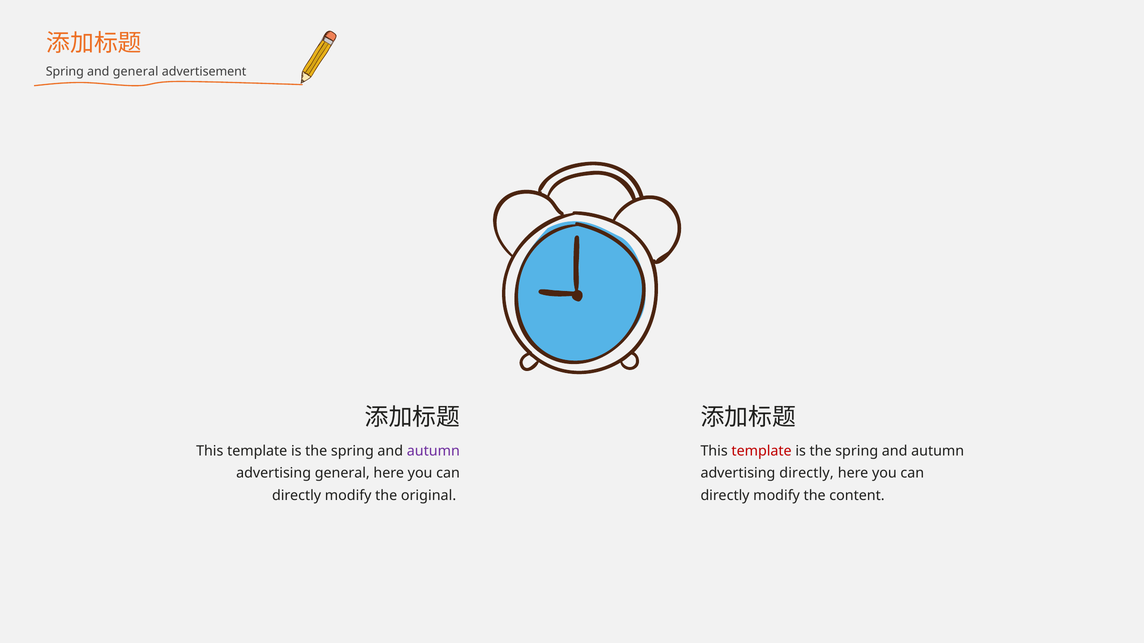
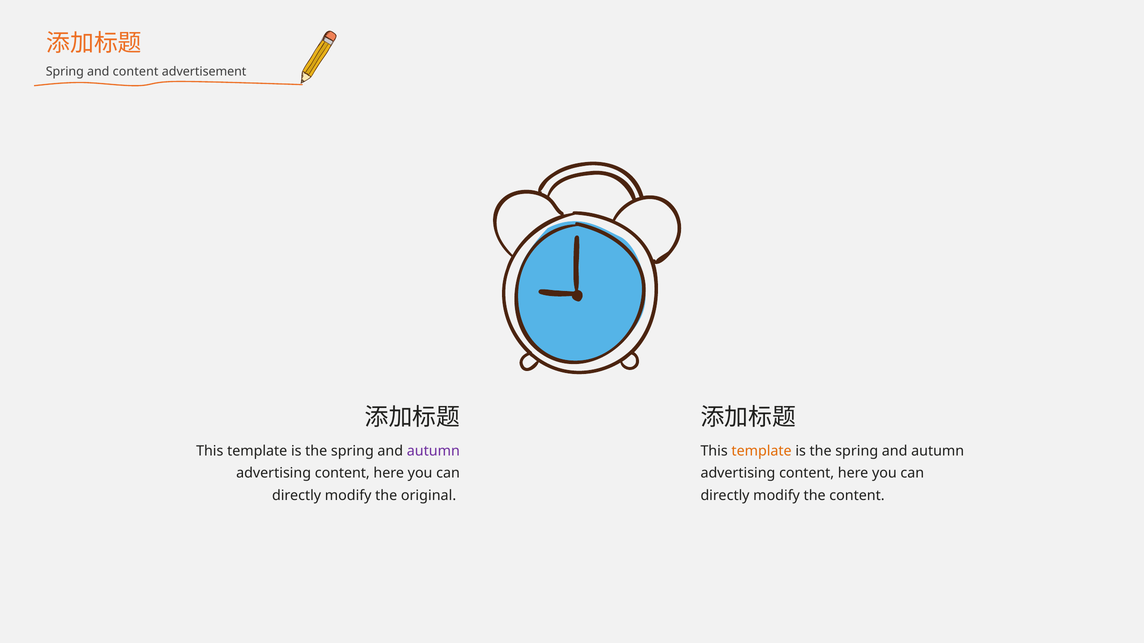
and general: general -> content (136, 72)
template colour: red -> orange (762, 451)
general: general -> content (342, 473)
directly: directly -> content (807, 473)
